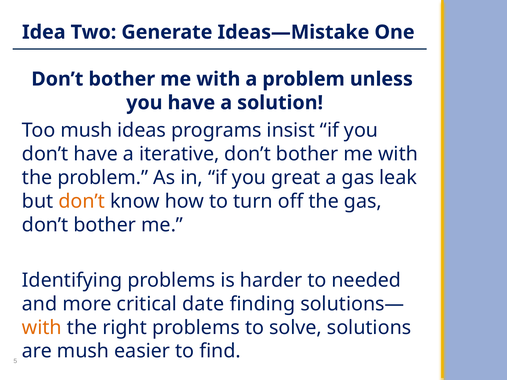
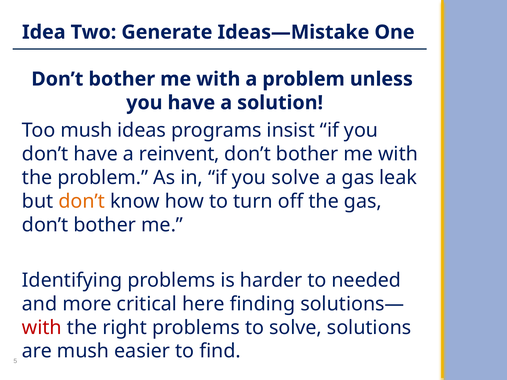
iterative: iterative -> reinvent (179, 154)
you great: great -> solve (296, 178)
date: date -> here (203, 304)
with colour: orange -> red (42, 328)
